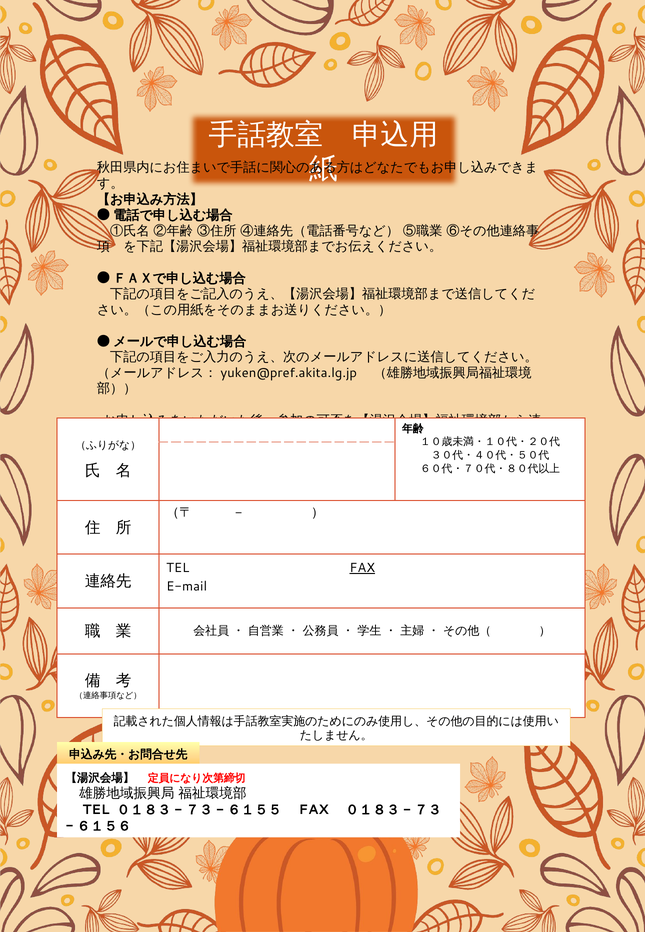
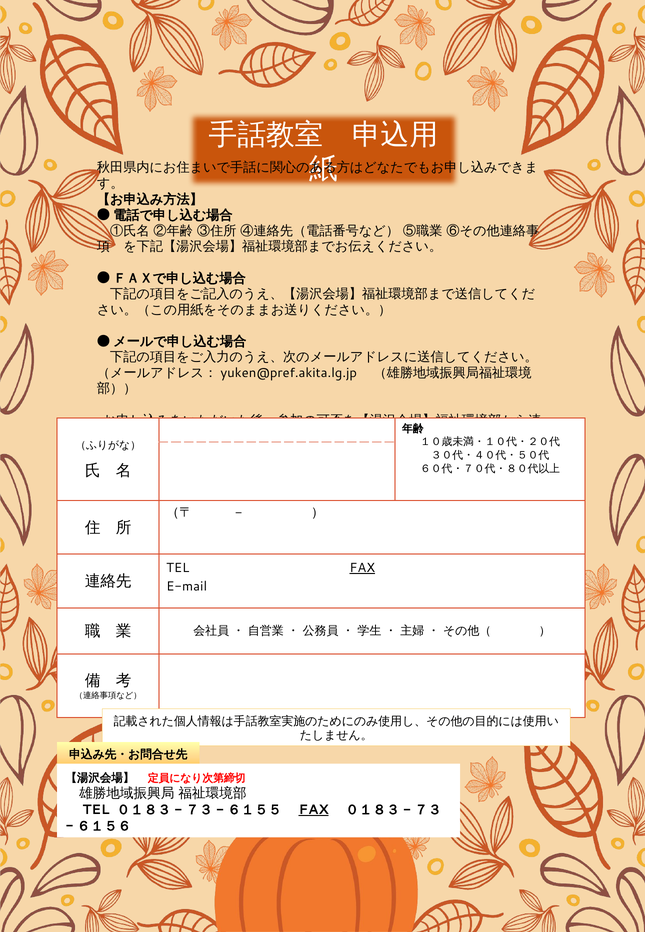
FAX underline: none -> present (314, 809)
